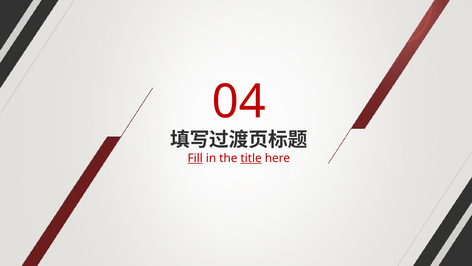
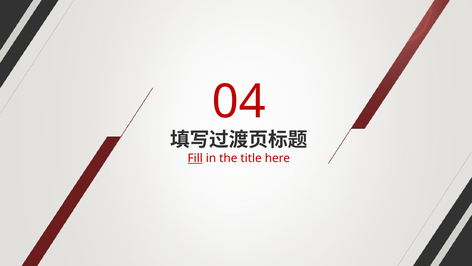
title underline: present -> none (251, 158)
